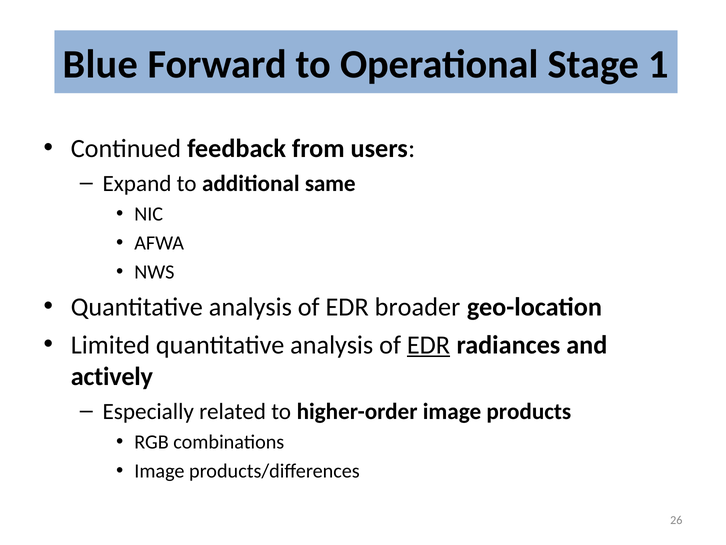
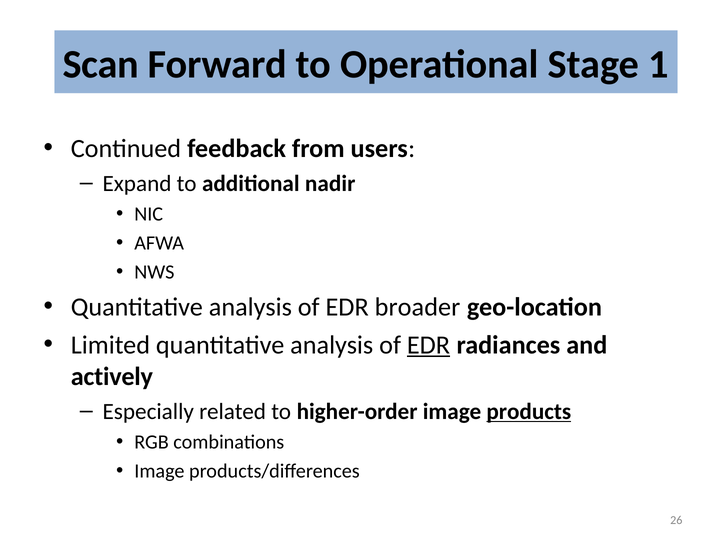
Blue: Blue -> Scan (101, 64)
same: same -> nadir (330, 183)
products underline: none -> present (529, 411)
